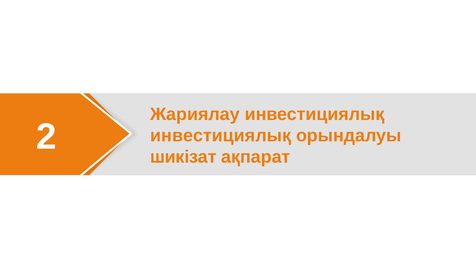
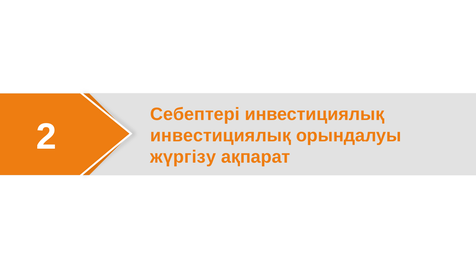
Жариялау: Жариялау -> Себептері (195, 114)
шикізат: шикізат -> жүргізу (183, 157)
